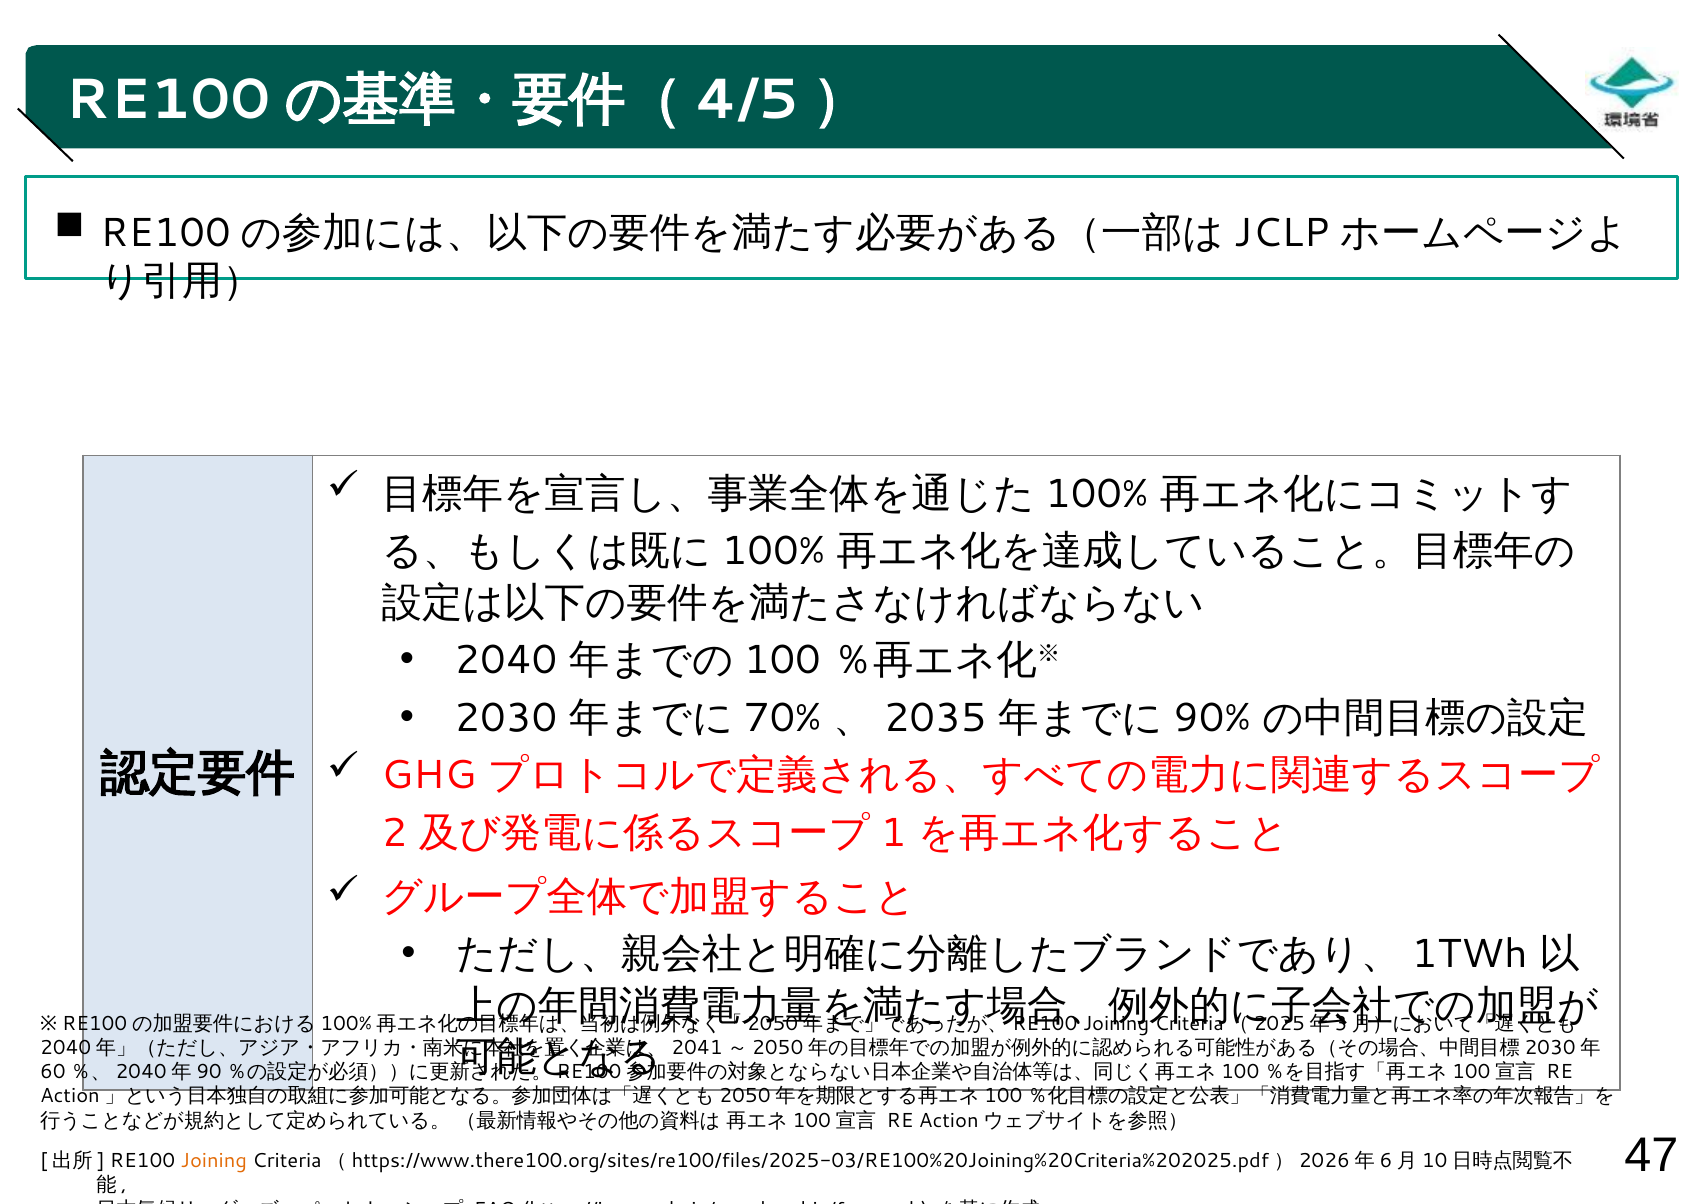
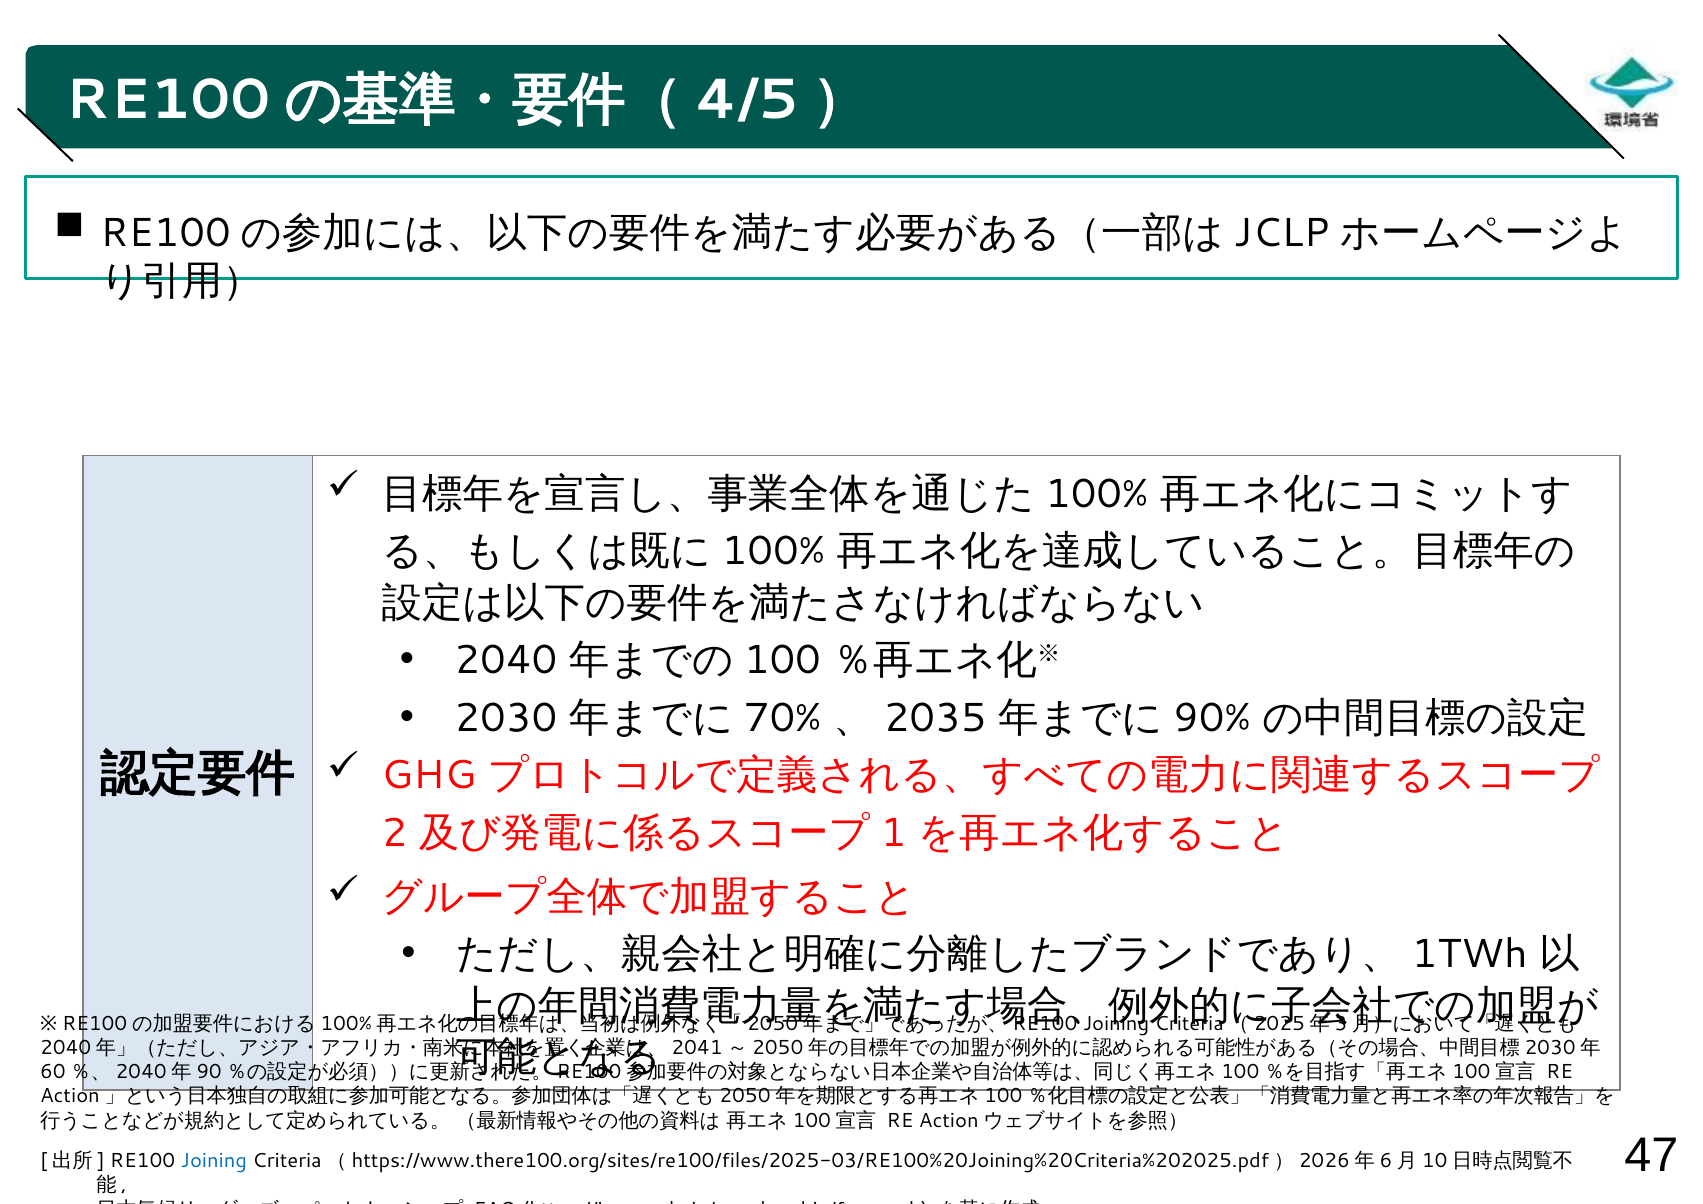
Joining colour: orange -> blue (214, 1161)
